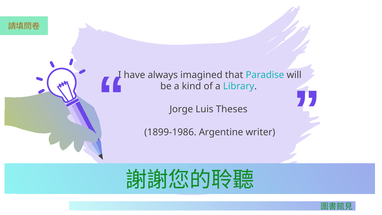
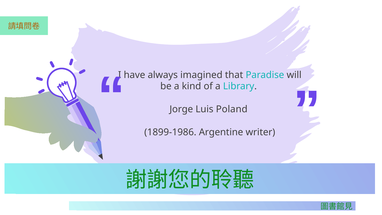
Theses: Theses -> Poland (232, 109)
